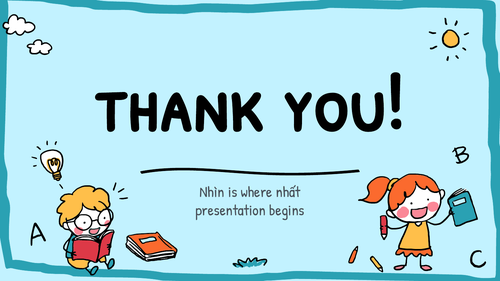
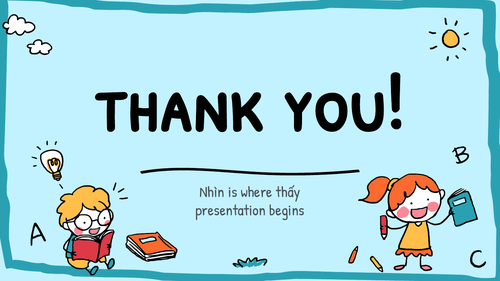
nhất: nhất -> thấy (288, 192)
